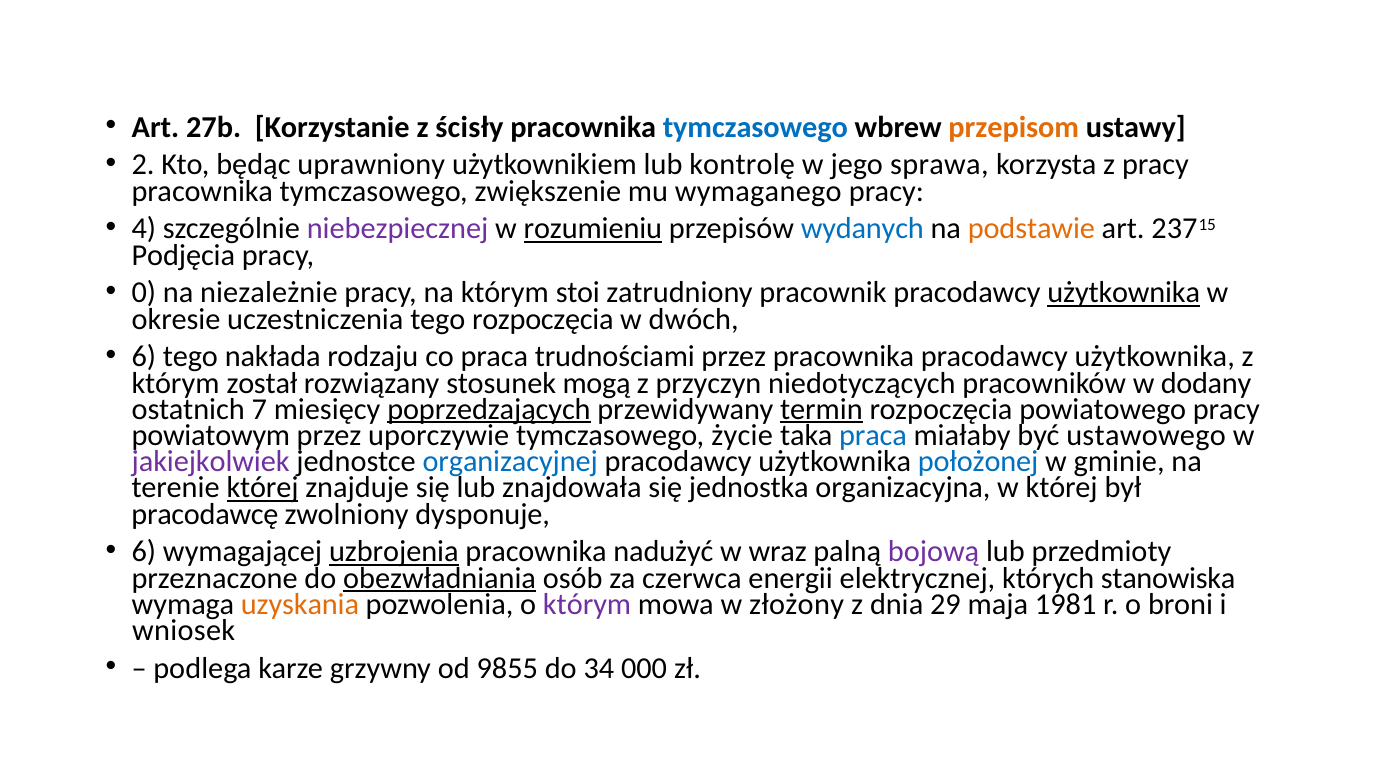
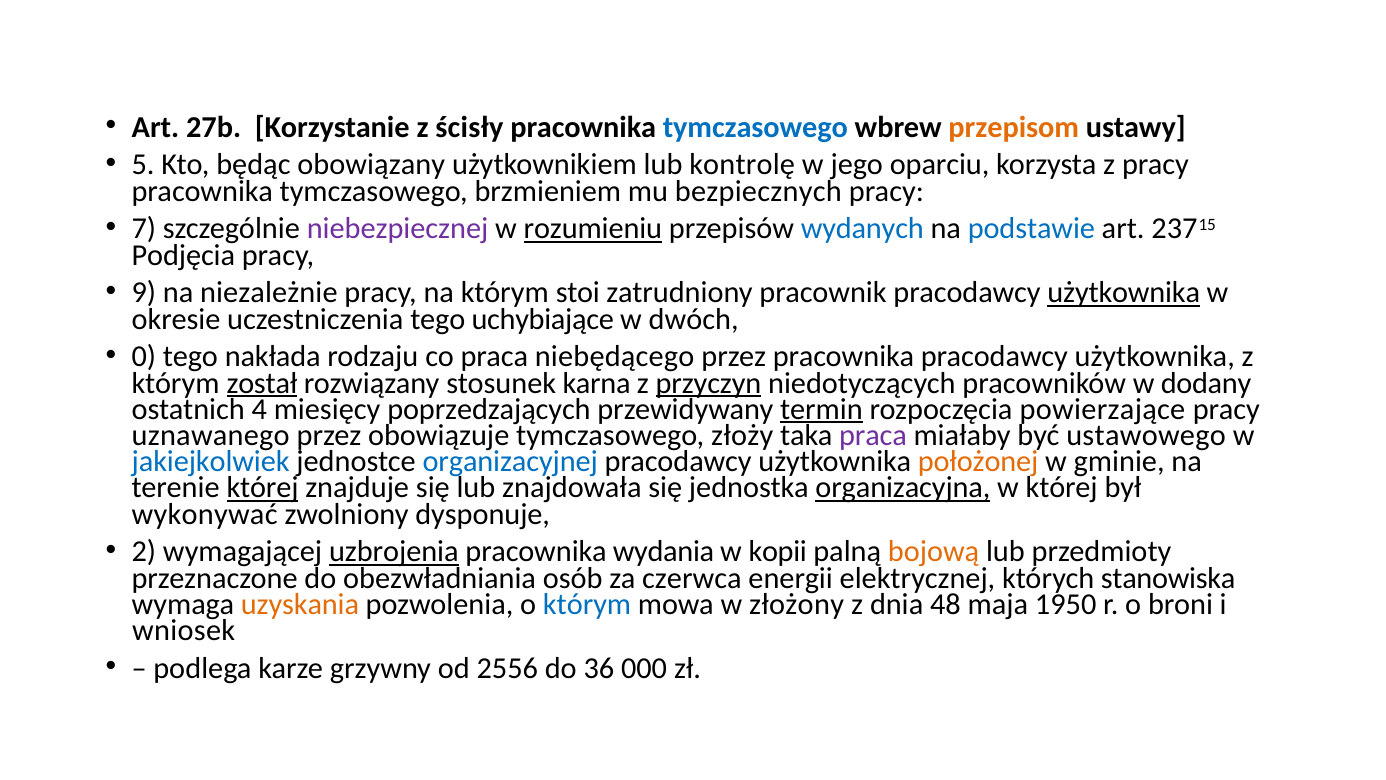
2: 2 -> 5 (143, 165)
uprawniony: uprawniony -> obowiązany (371, 165)
sprawa: sprawa -> oparciu (940, 165)
zwiększenie: zwiększenie -> brzmieniem (548, 191)
wymaganego: wymaganego -> bezpiecznych (758, 191)
4: 4 -> 7 (144, 229)
podstawie colour: orange -> blue (1031, 229)
0: 0 -> 9 (144, 293)
tego rozpoczęcia: rozpoczęcia -> uchybiające (543, 319)
6: 6 -> 0 (144, 357)
trudnościami: trudnościami -> niebędącego (615, 357)
został underline: none -> present (262, 383)
mogą: mogą -> karna (597, 383)
przyczyn underline: none -> present (708, 383)
7: 7 -> 4 (259, 409)
poprzedzających underline: present -> none (489, 409)
powiatowego: powiatowego -> powierzające (1103, 409)
powiatowym: powiatowym -> uznawanego (211, 435)
uporczywie: uporczywie -> obowiązuje (439, 435)
życie: życie -> złoży (742, 435)
praca colour: blue -> purple (873, 435)
jakiejkolwiek colour: purple -> blue (211, 461)
położonej colour: blue -> orange (978, 461)
organizacyjna underline: none -> present (903, 488)
pracodawcę: pracodawcę -> wykonywać (205, 514)
6: 6 -> 2 (144, 552)
nadużyć: nadużyć -> wydania (664, 552)
wraz: wraz -> kopii (778, 552)
bojową colour: purple -> orange (934, 552)
obezwładniania underline: present -> none (440, 578)
którym colour: purple -> blue (587, 604)
29: 29 -> 48 (945, 604)
1981: 1981 -> 1950 (1066, 604)
9855: 9855 -> 2556 (507, 668)
34: 34 -> 36 (599, 668)
